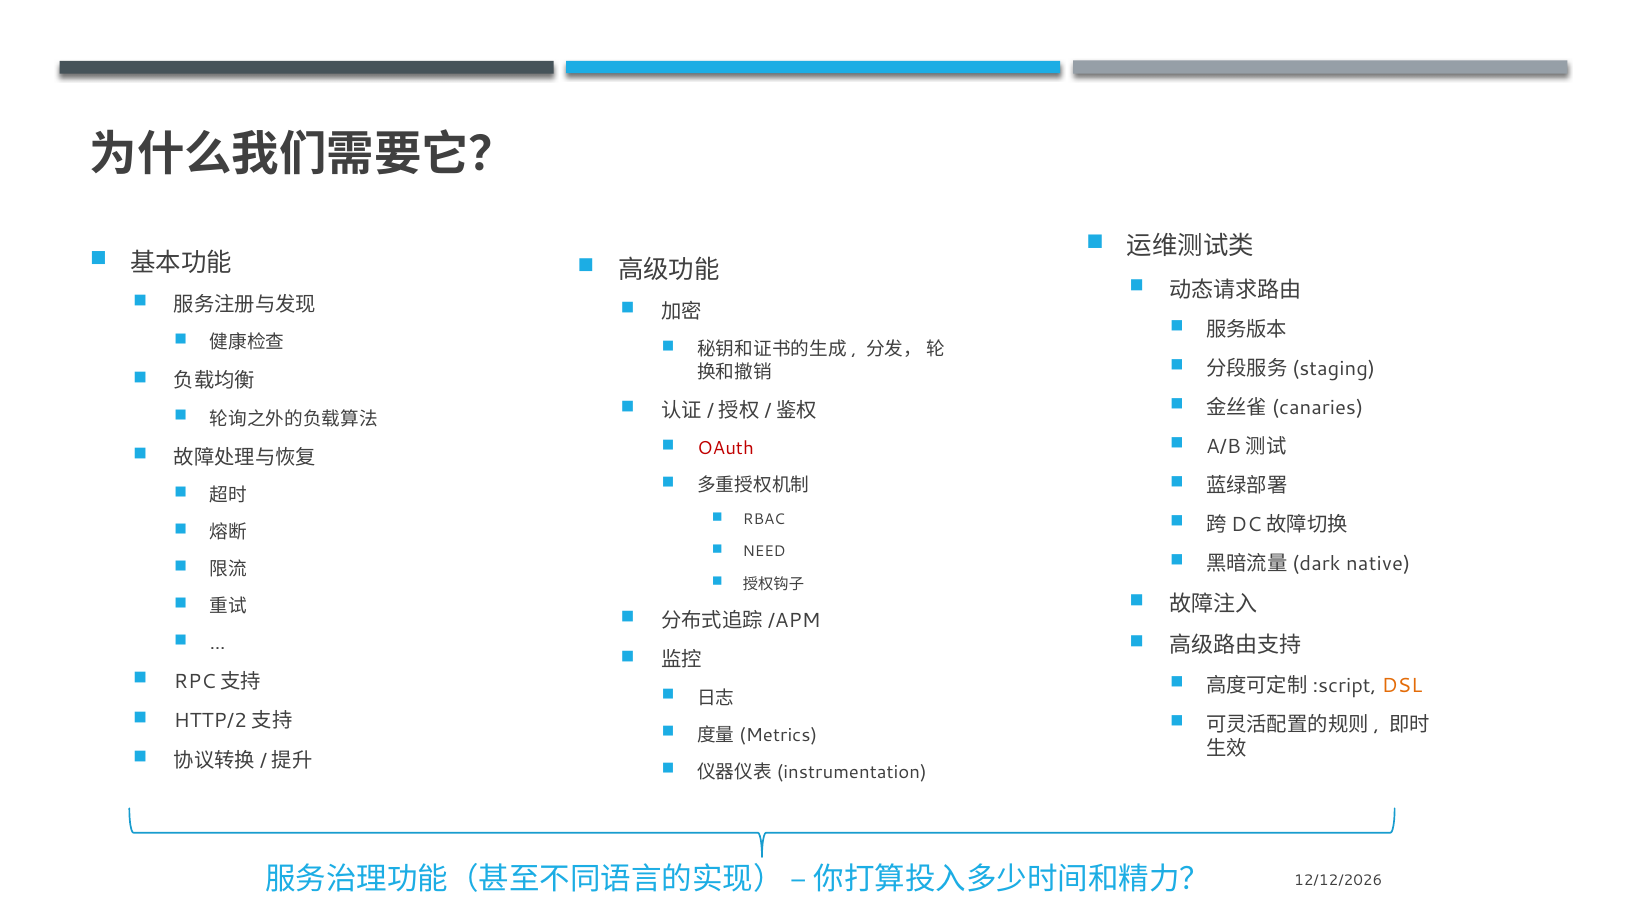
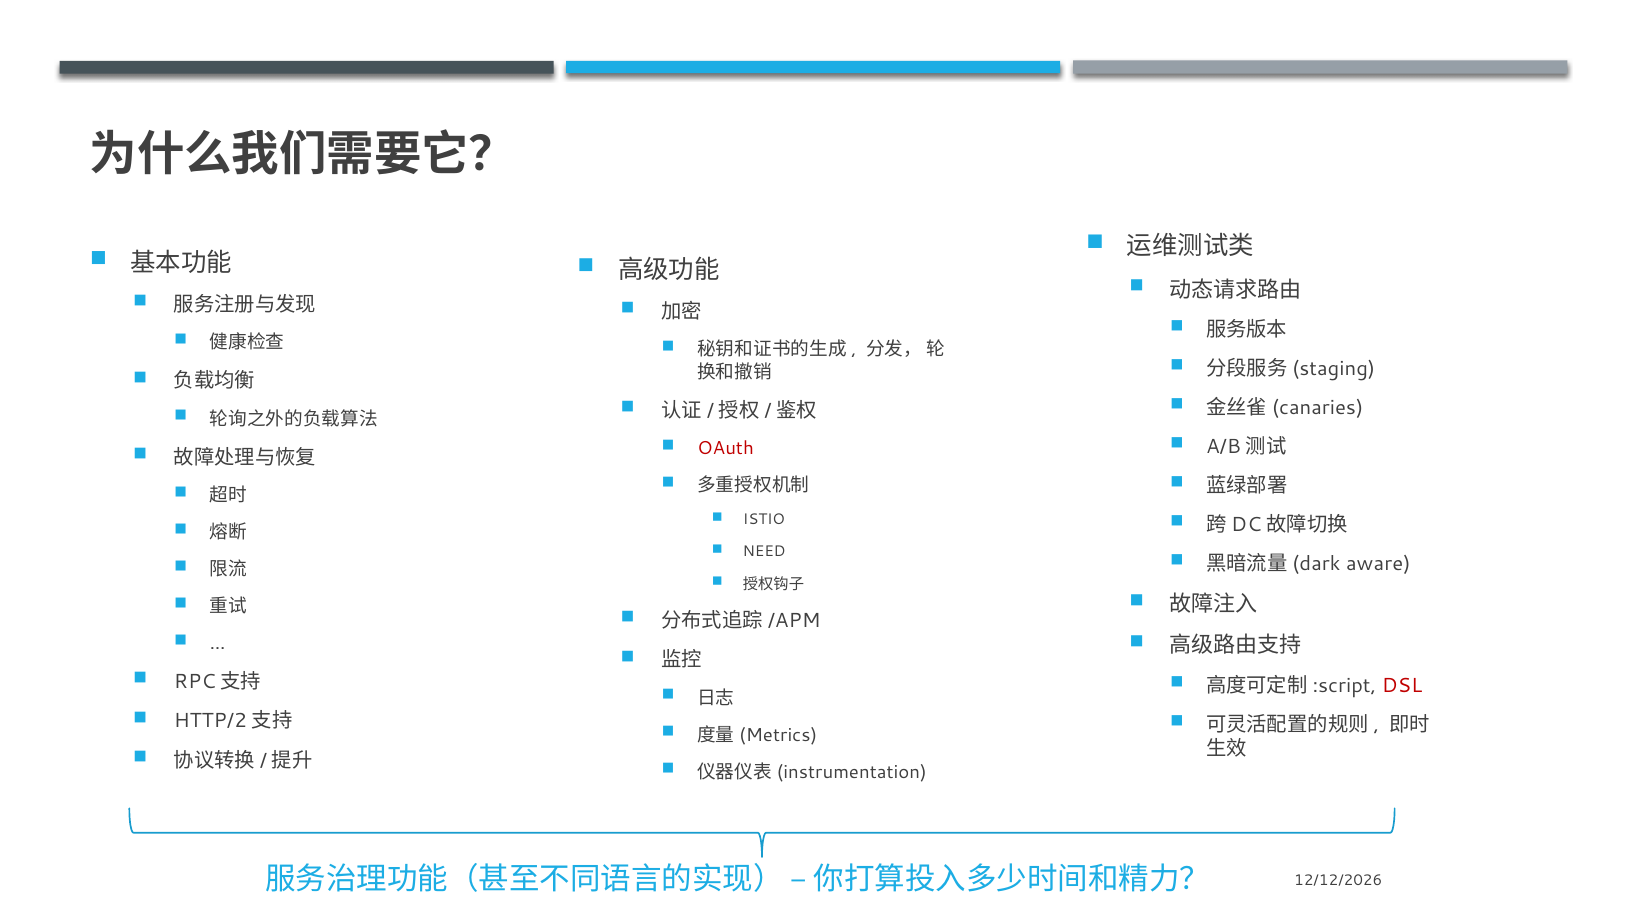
RBAC: RBAC -> ISTIO (764, 520)
native: native -> aware (1378, 564)
DSL colour: orange -> red (1402, 686)
